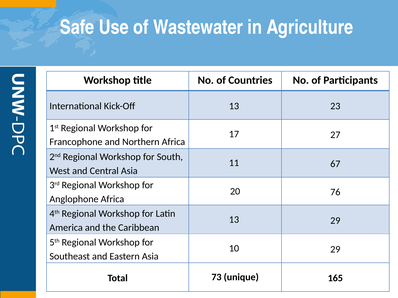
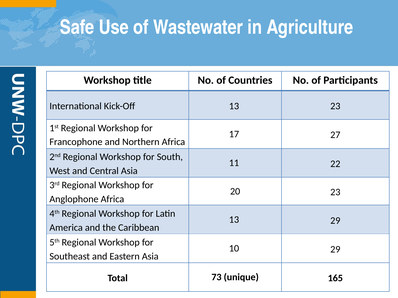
67: 67 -> 22 (335, 164)
20 76: 76 -> 23 (335, 192)
